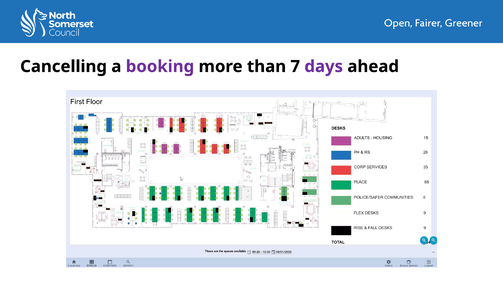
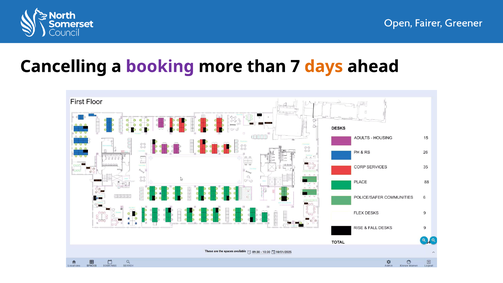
days colour: purple -> orange (324, 66)
